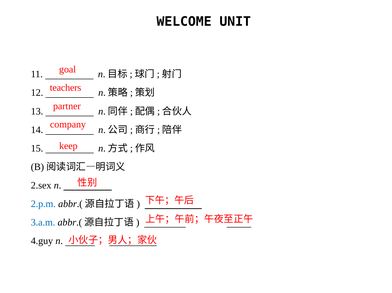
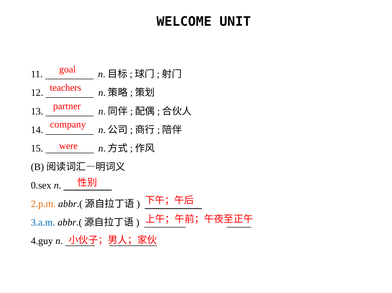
keep: keep -> were (68, 146)
2.sex: 2.sex -> 0.sex (41, 185)
2.p.m colour: blue -> orange (43, 204)
